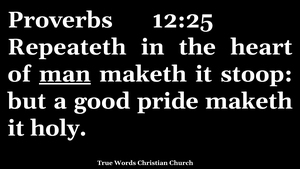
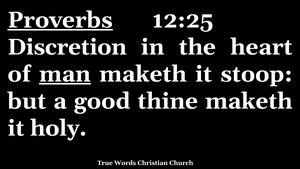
Proverbs underline: none -> present (60, 20)
Repeateth: Repeateth -> Discretion (67, 47)
pride: pride -> thine (168, 101)
